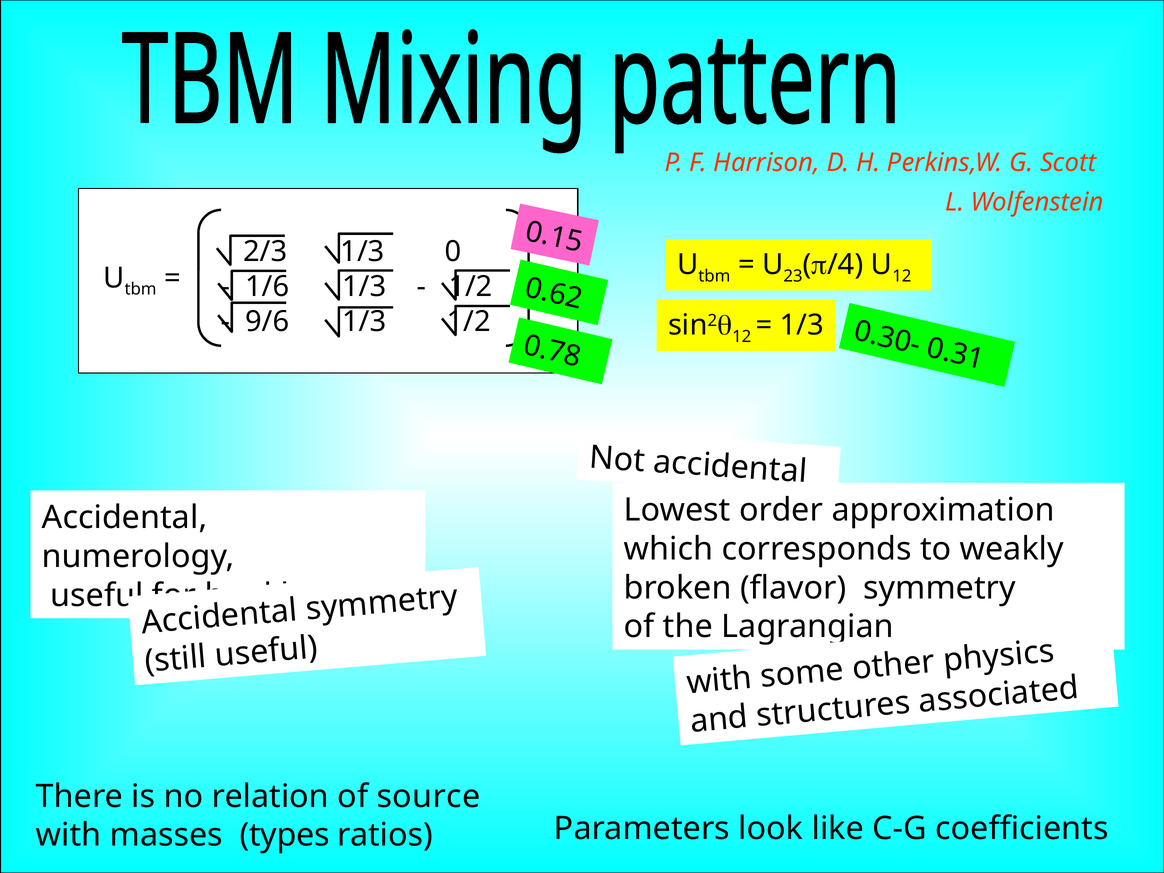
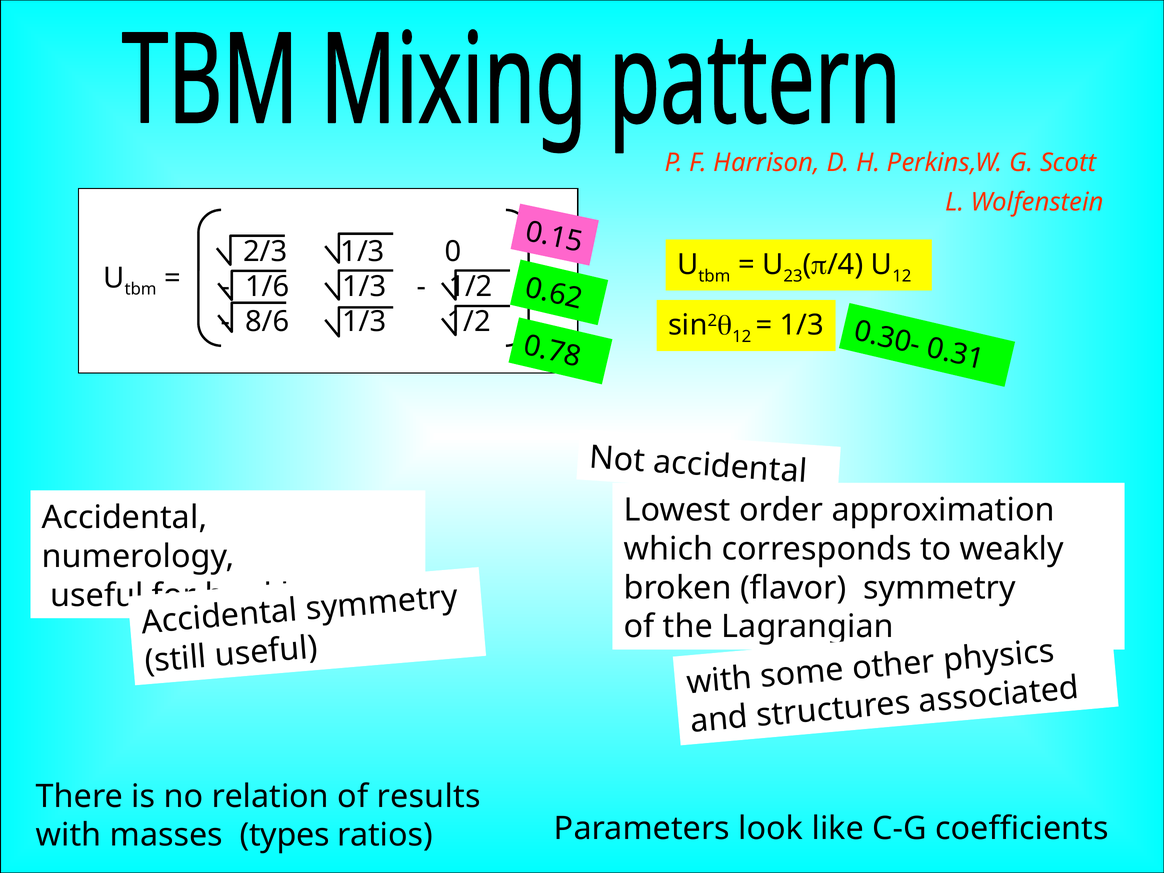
9/6: 9/6 -> 8/6 (267, 322)
source: source -> results (429, 796)
